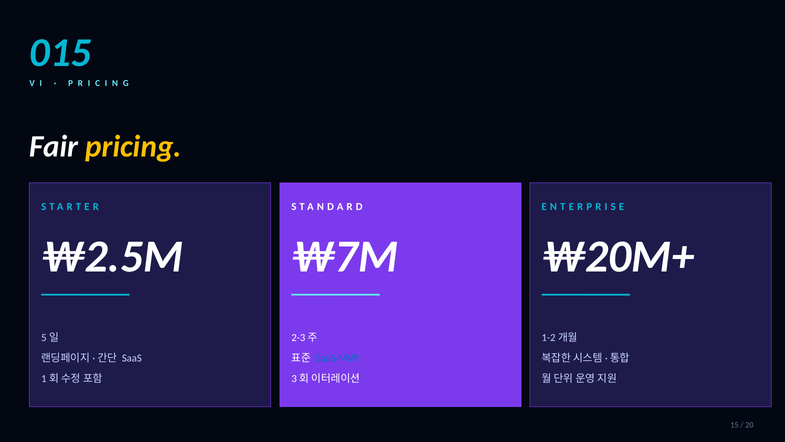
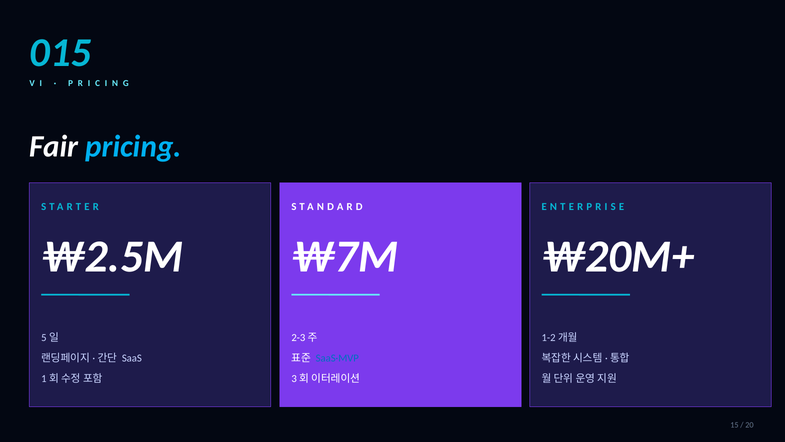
pricing colour: yellow -> light blue (133, 146)
